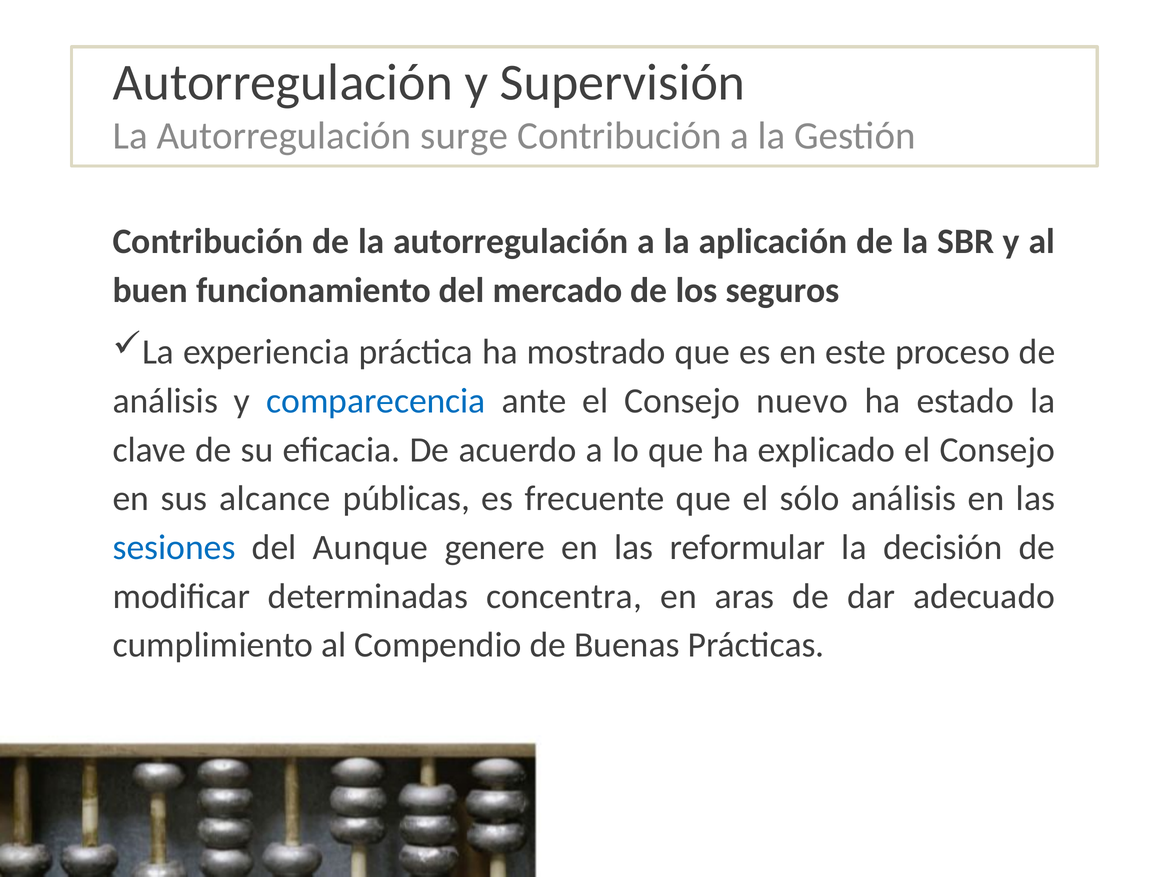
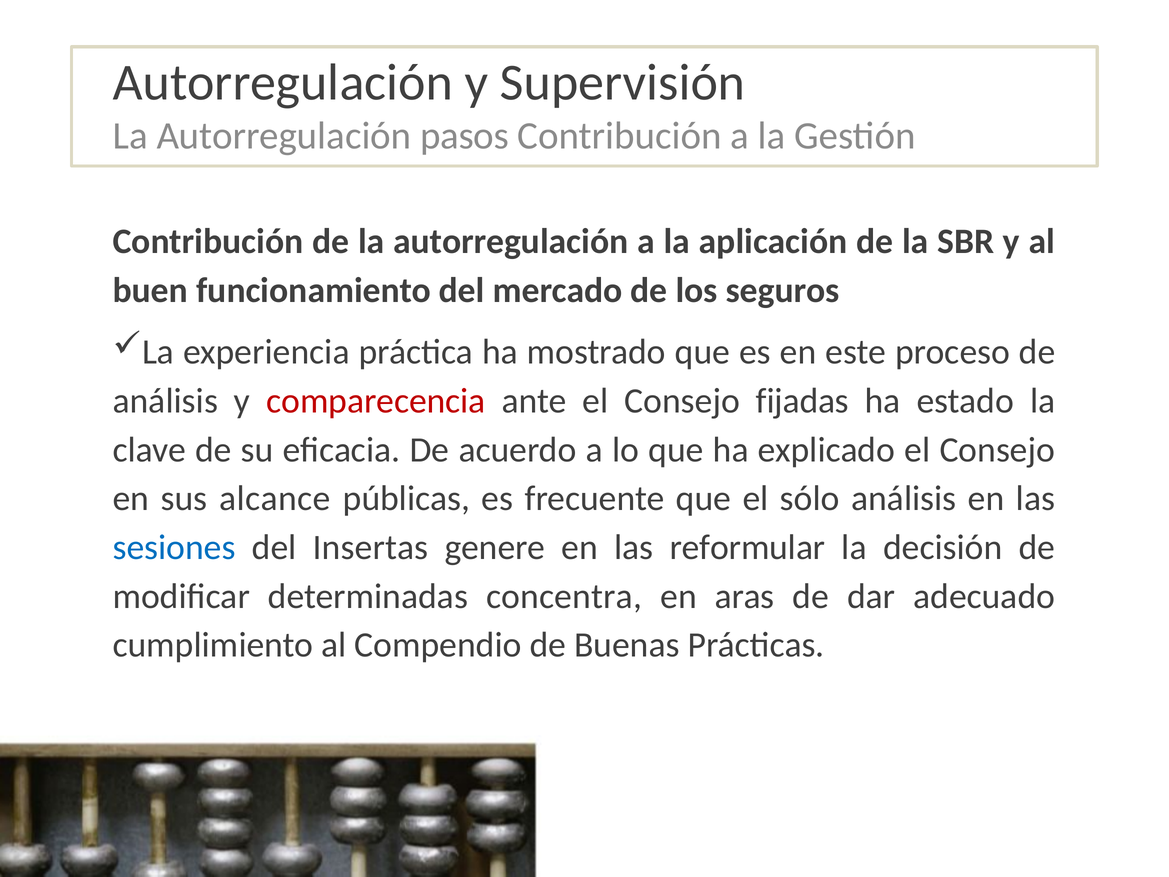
surge: surge -> pasos (465, 136)
comparecencia colour: blue -> red (376, 401)
nuevo: nuevo -> fijadas (802, 401)
Aunque: Aunque -> Insertas (371, 547)
